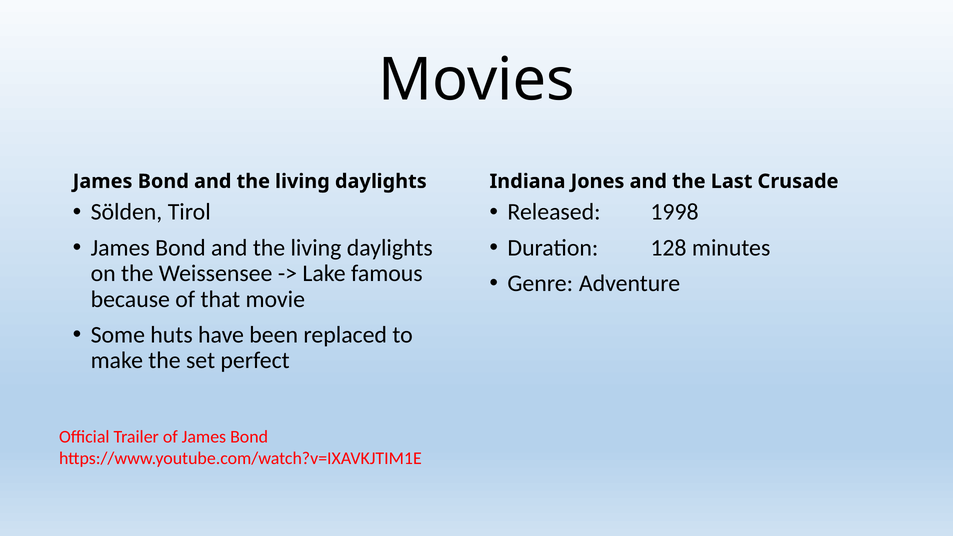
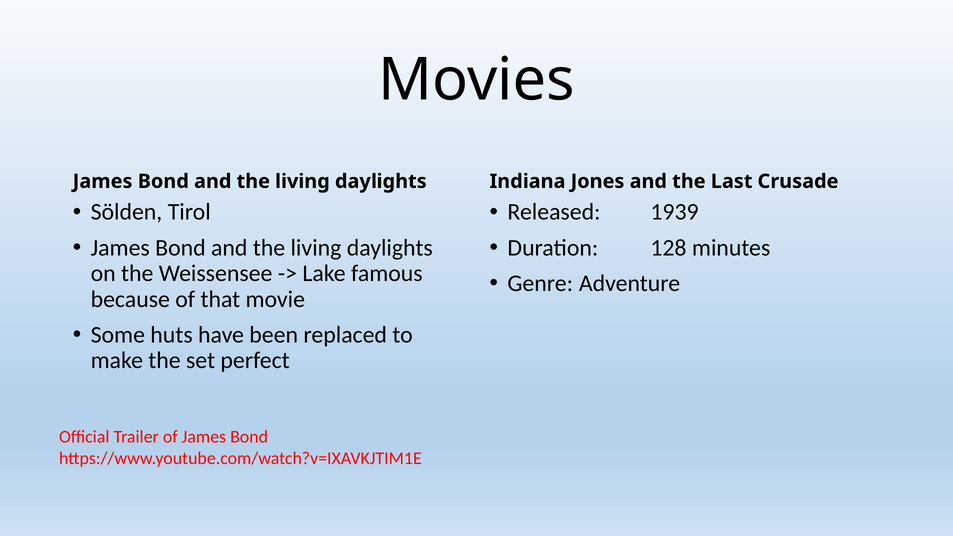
1998: 1998 -> 1939 (675, 212)
